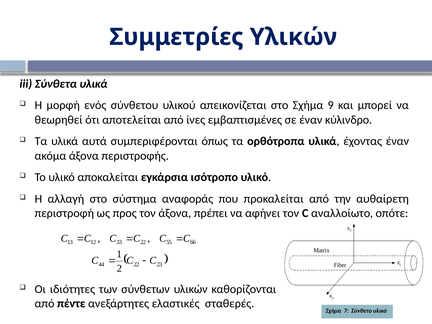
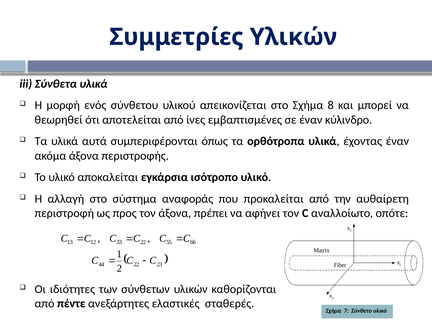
9: 9 -> 8 (331, 105)
